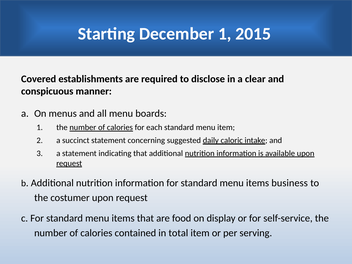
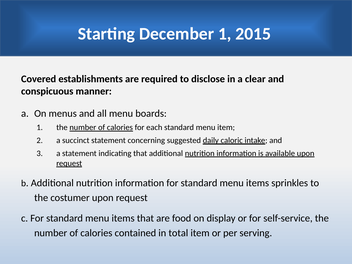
business: business -> sprinkles (290, 183)
